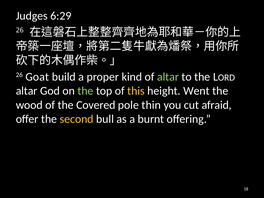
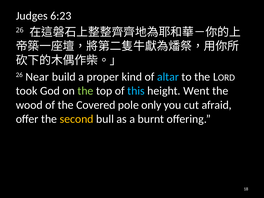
6:29: 6:29 -> 6:23 (61, 16)
Goat: Goat -> Near (37, 77)
altar colour: light green -> light blue (168, 77)
altar: altar -> took (27, 91)
this colour: yellow -> light blue (136, 91)
thin: thin -> only (151, 105)
